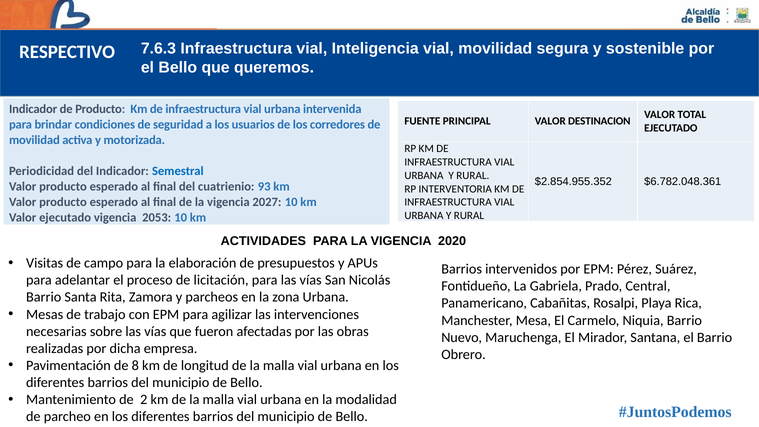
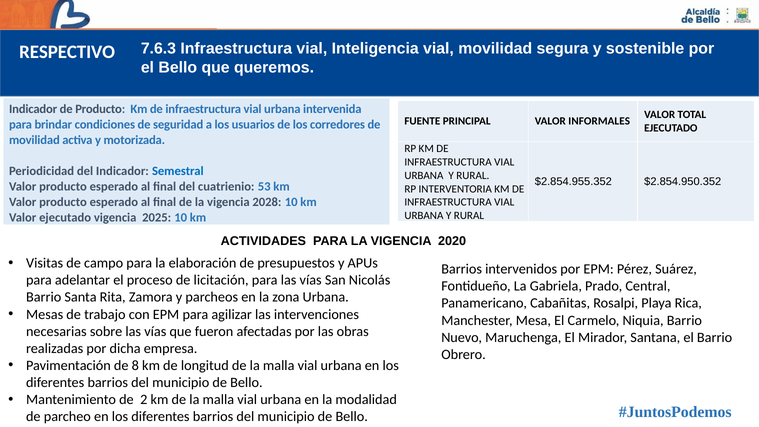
DESTINACION: DESTINACION -> INFORMALES (599, 121)
$6.782.048.361: $6.782.048.361 -> $2.854.950.352 (683, 182)
93: 93 -> 53 (264, 186)
2027: 2027 -> 2028 (267, 202)
2053: 2053 -> 2025 (157, 217)
